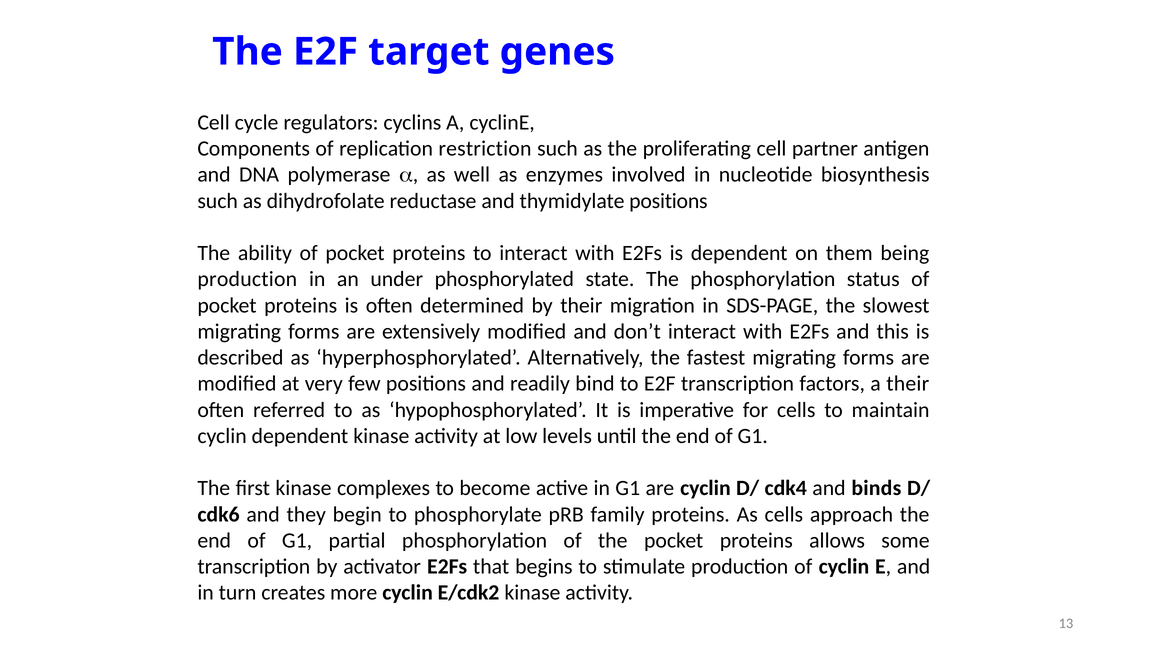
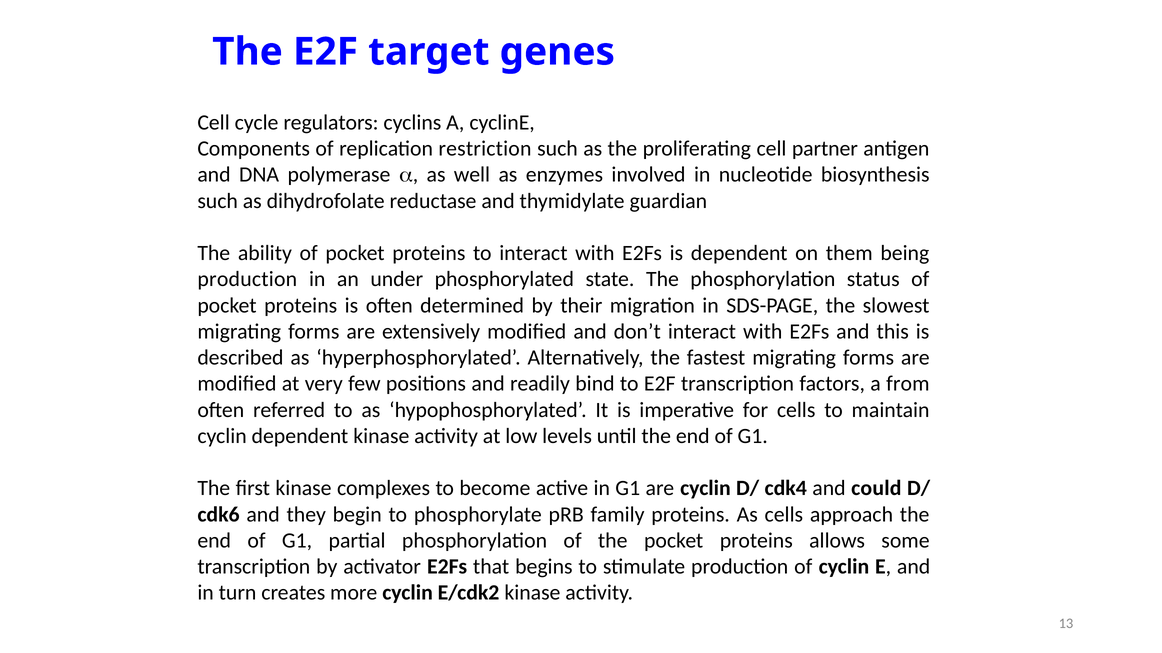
thymidylate positions: positions -> guardian (668, 201)
a their: their -> from (908, 384)
binds: binds -> could (876, 489)
